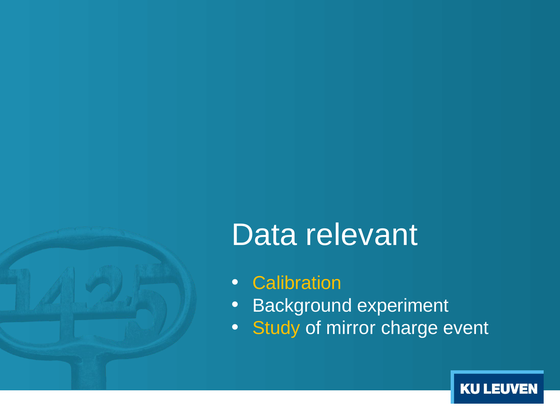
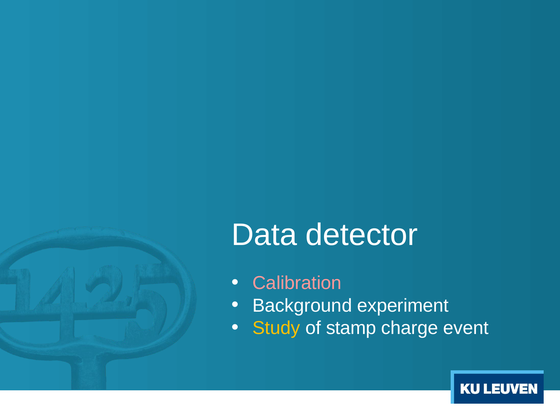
relevant: relevant -> detector (362, 235)
Calibration colour: yellow -> pink (297, 283)
mirror: mirror -> stamp (351, 328)
